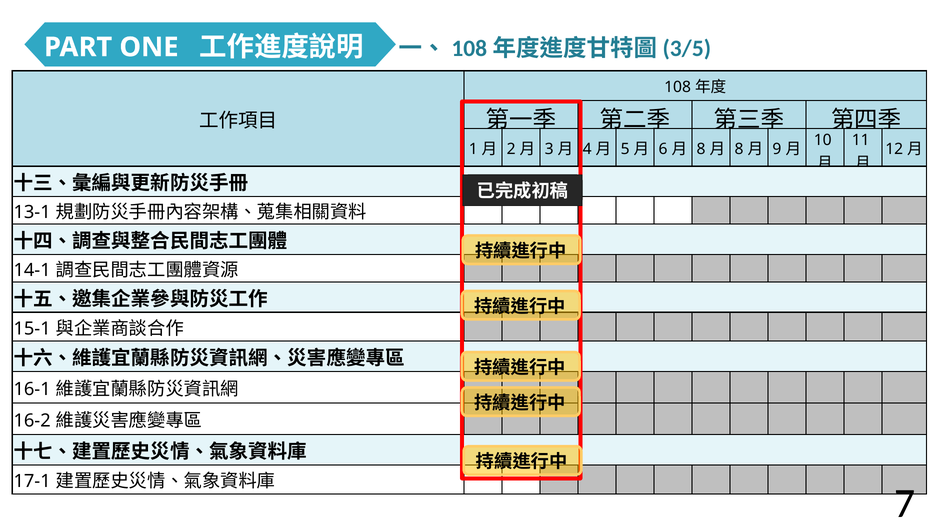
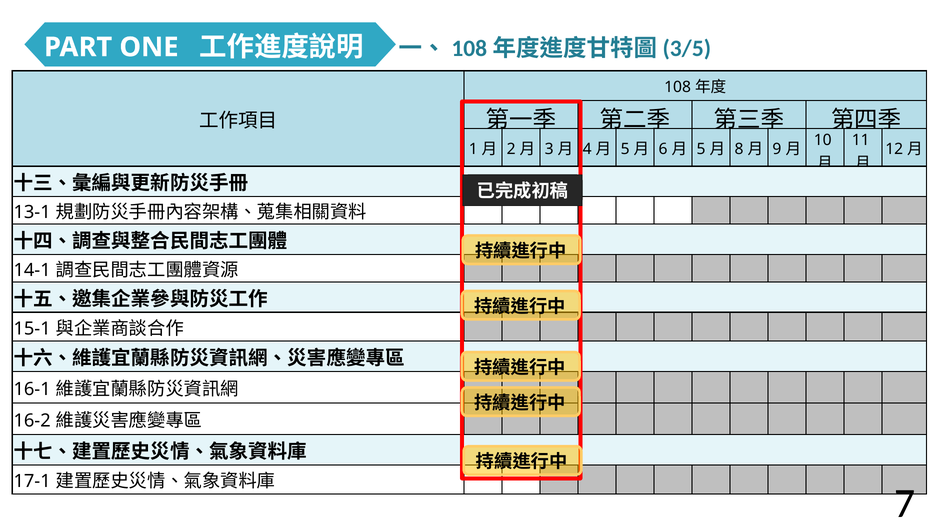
8: 8 -> 5 (701, 149)
